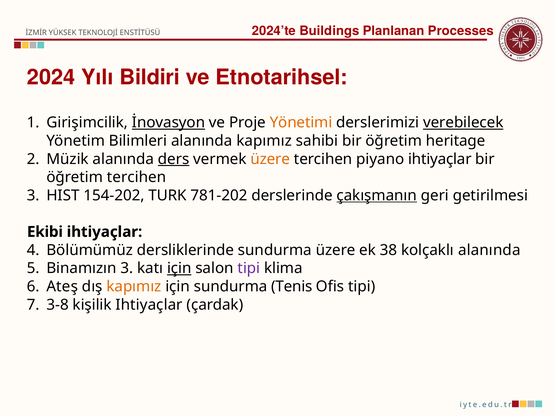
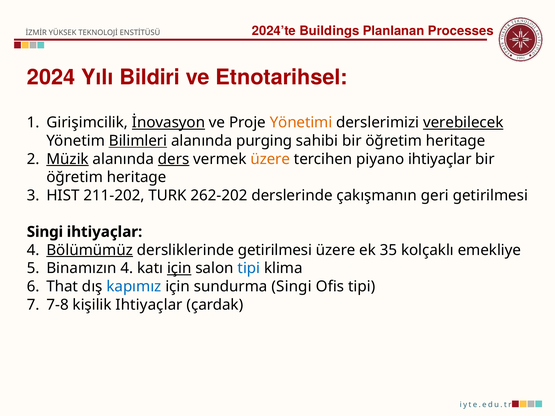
Bilimleri underline: none -> present (138, 141)
alanında kapımız: kapımız -> purging (264, 141)
Müzik underline: none -> present (68, 159)
tercihen: tercihen -> heritage (137, 177)
154-202: 154-202 -> 211-202 (114, 196)
781-202: 781-202 -> 262-202 (219, 196)
çakışmanın underline: present -> none (377, 196)
Ekibi: Ekibi -> Singi (45, 232)
Bölümümüz underline: none -> present (90, 250)
dersliklerinde sundurma: sundurma -> getirilmesi (275, 250)
38: 38 -> 35 (388, 250)
kolçaklı alanında: alanında -> emekliye (489, 250)
Binamızın 3: 3 -> 4 (127, 268)
tipi colour: purple -> blue (249, 268)
Ateş: Ateş -> That (62, 287)
kapımız colour: orange -> blue (134, 287)
sundurma Tenis: Tenis -> Singi (292, 287)
3-8: 3-8 -> 7-8 (58, 305)
